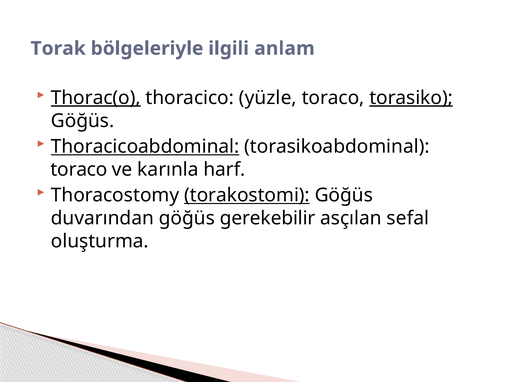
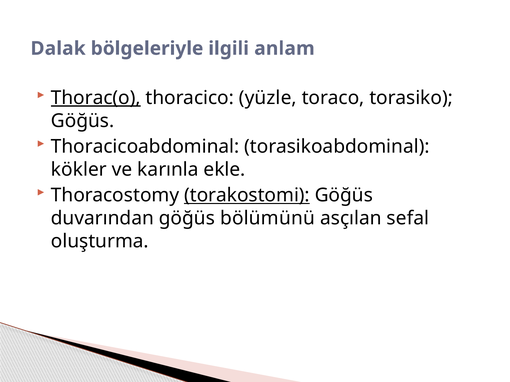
Torak: Torak -> Dalak (58, 49)
torasiko underline: present -> none (411, 98)
Thoracicoabdominal underline: present -> none (145, 147)
toraco: toraco -> kökler (79, 170)
harf: harf -> ekle (224, 170)
gerekebilir: gerekebilir -> bölümünü (267, 218)
